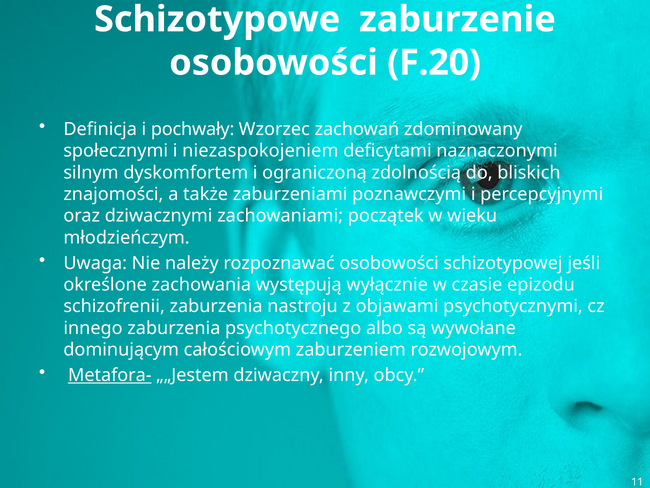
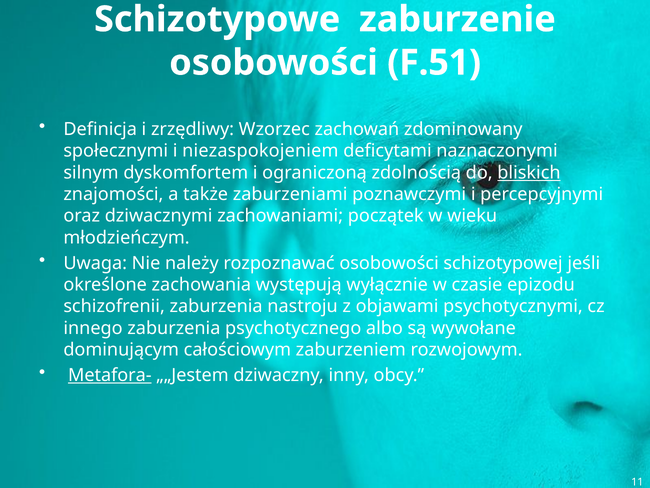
F.20: F.20 -> F.51 (434, 63)
pochwały: pochwały -> zrzędliwy (193, 129)
bliskich underline: none -> present (529, 172)
